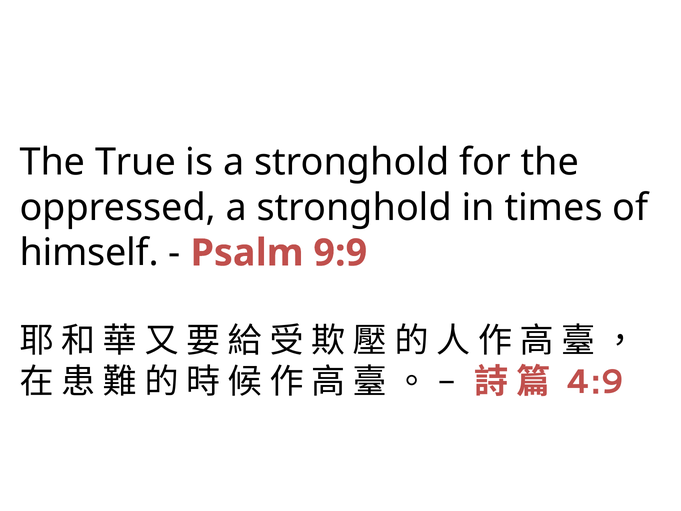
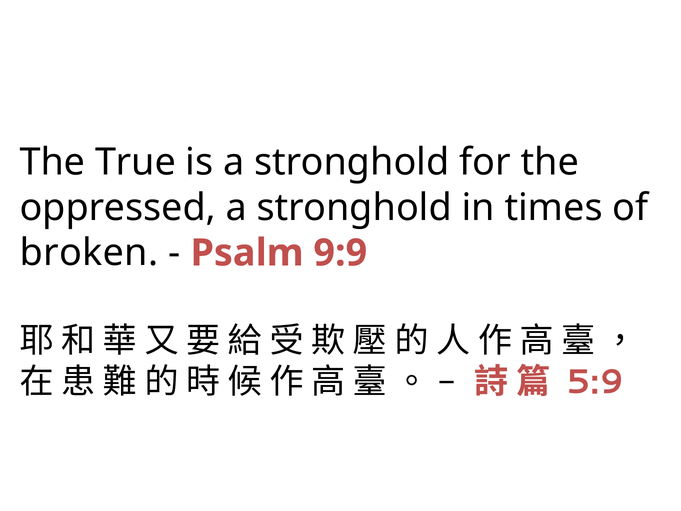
himself: himself -> broken (89, 253)
4:9: 4:9 -> 5:9 (595, 382)
